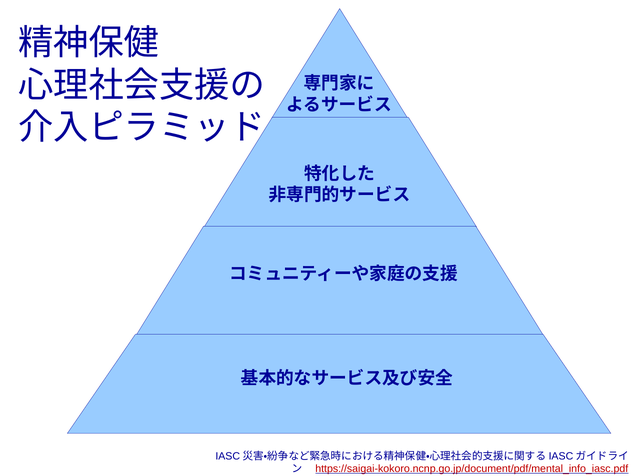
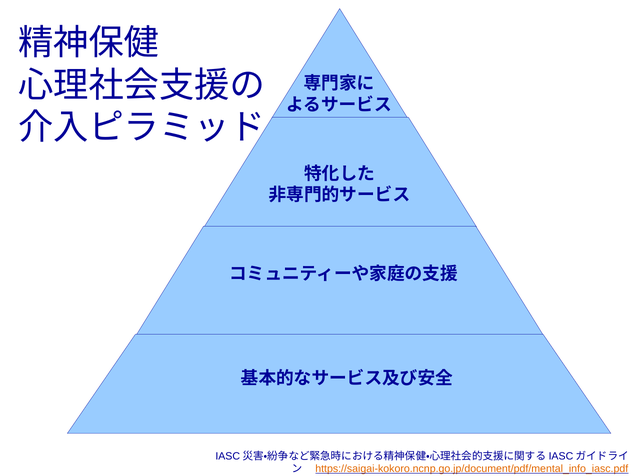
https://saigai-kokoro.ncnp.go.jp/document/pdf/mental_info_iasc.pdf colour: red -> orange (472, 469)
